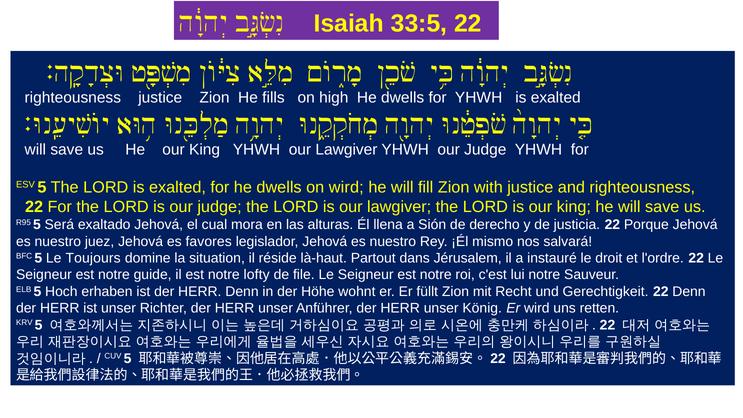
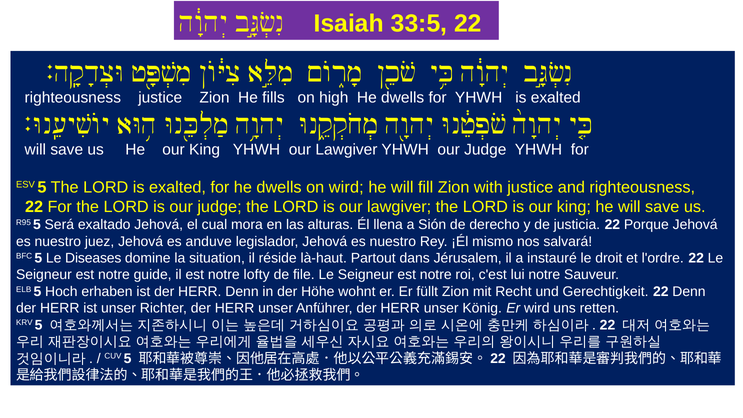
favores: favores -> anduve (209, 241)
Toujours: Toujours -> Diseases (93, 258)
